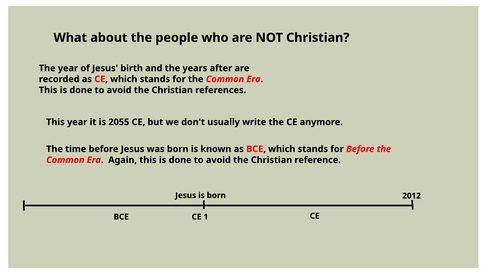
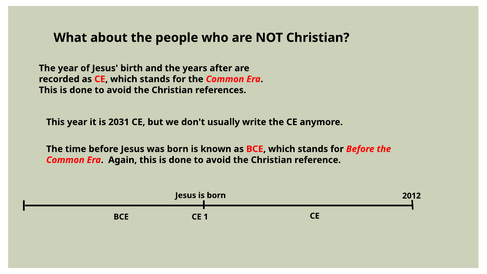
2055: 2055 -> 2031 (119, 122)
